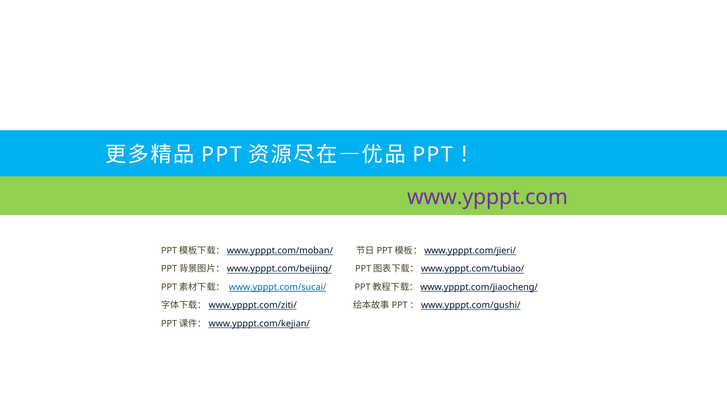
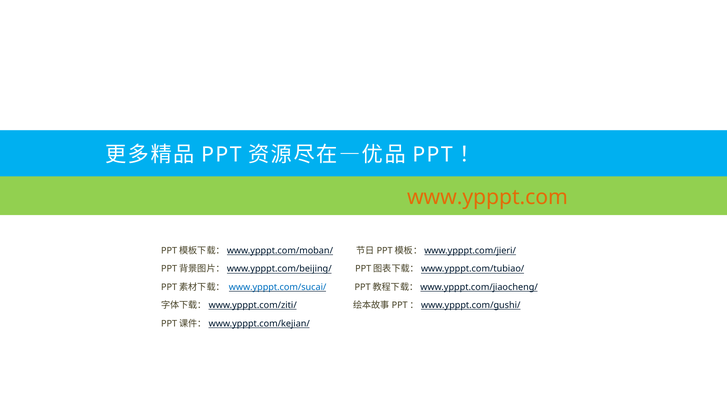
www.ypppt.com colour: purple -> orange (487, 197)
